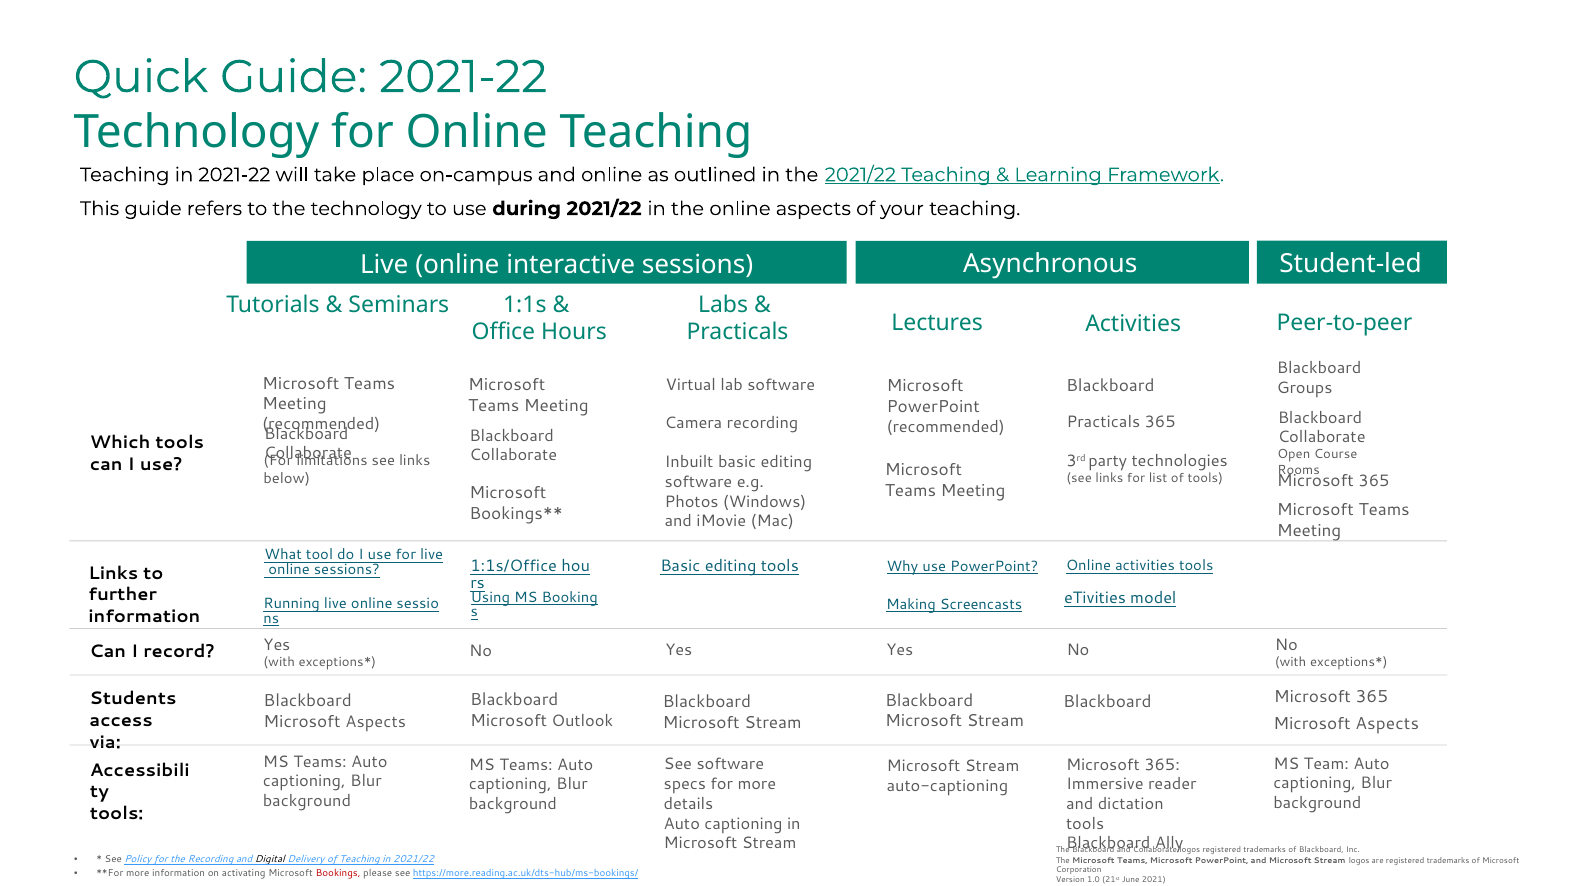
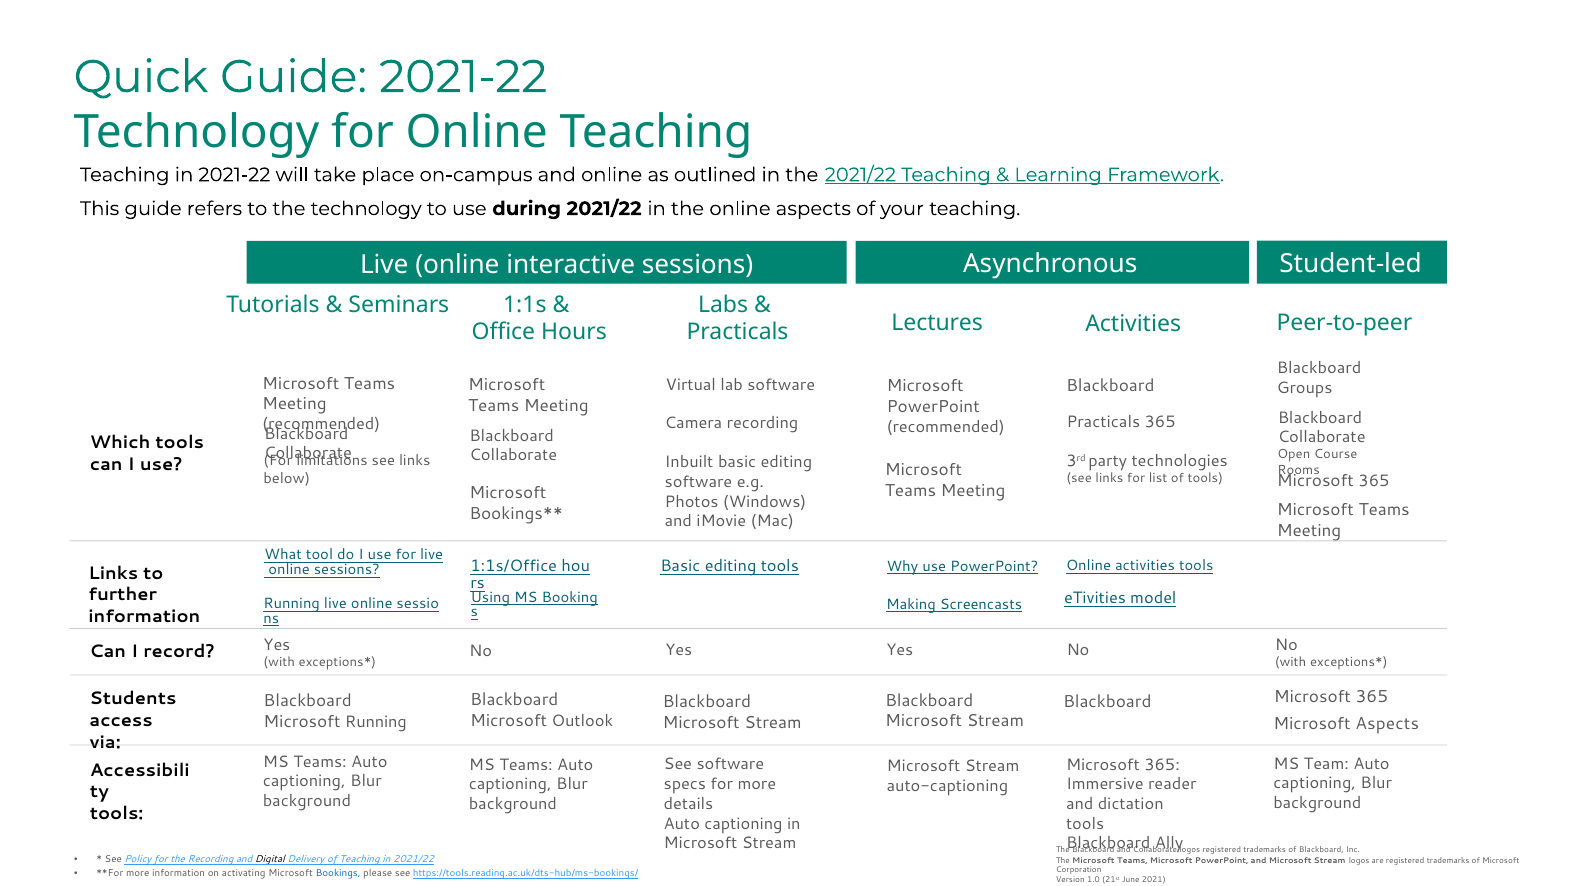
Aspects: Aspects -> Running (376, 722)
Bookings colour: red -> blue (338, 873)
https://more.reading.ac.uk/dts-hub/ms-bookings/: https://more.reading.ac.uk/dts-hub/ms-bookings/ -> https://tools.reading.ac.uk/dts-hub/ms-bookings/ (526, 873)
